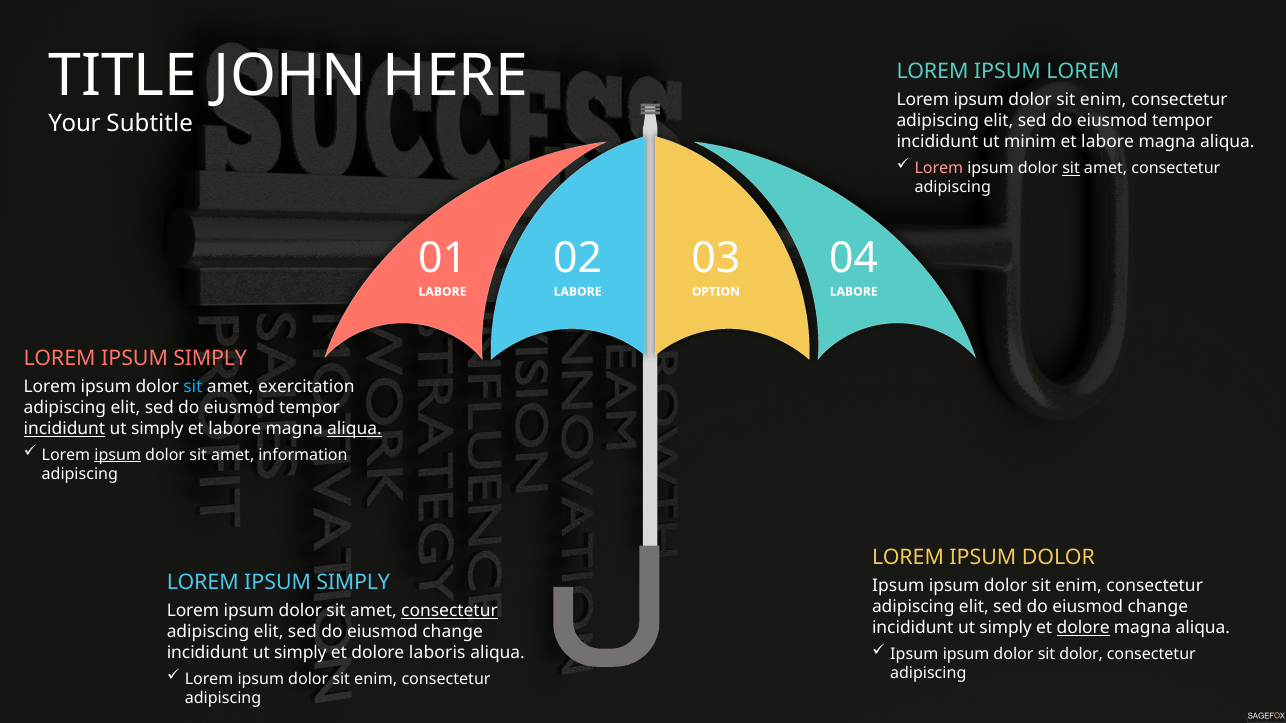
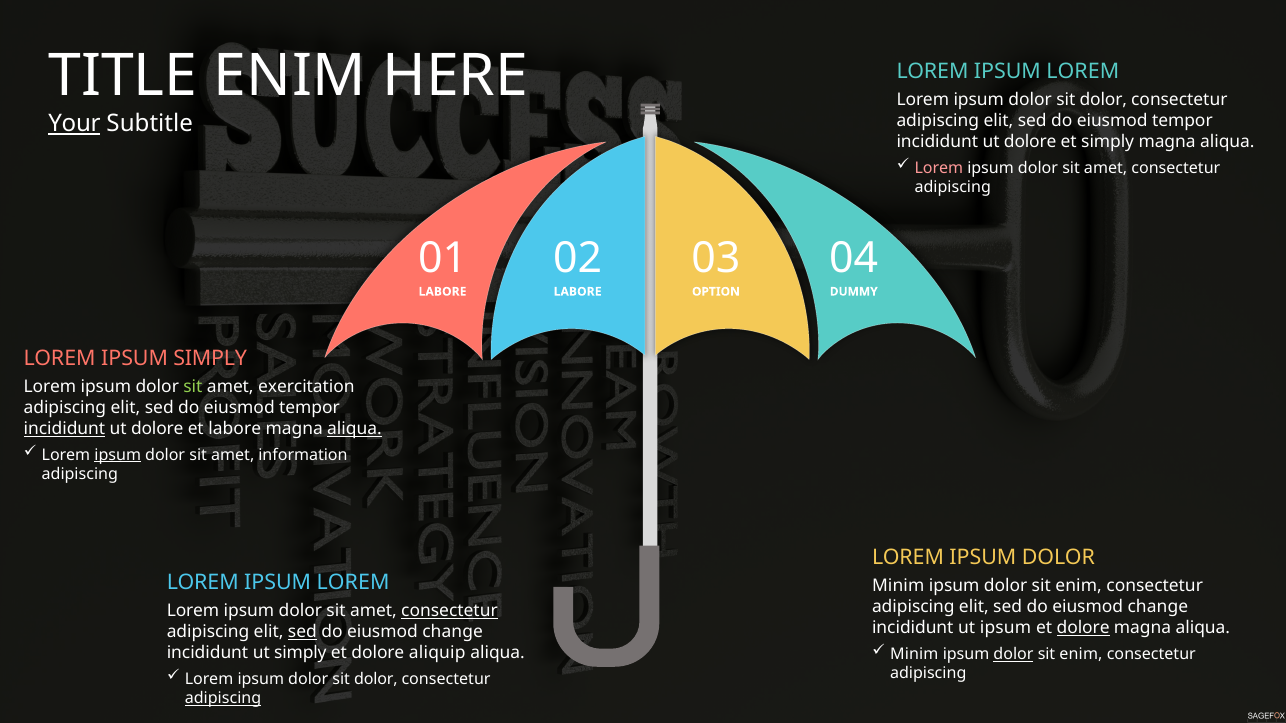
TITLE JOHN: JOHN -> ENIM (290, 76)
enim: enim -> dolor (1103, 100)
Your underline: none -> present (74, 124)
minim: minim -> dolore (1030, 142)
labore: labore -> simply (1108, 142)
sit underline: present -> none (1071, 168)
LABORE: LABORE -> DUMMY (854, 292)
sit colour: light blue -> light green (193, 387)
simply: simply -> dolore (157, 429)
SIMPLY: SIMPLY -> LOREM (353, 582)
Ipsum: Ipsum -> Minim (898, 586)
simply: simply -> ipsum (1006, 628)
sed underline: none -> present (302, 632)
Ipsum: Ipsum -> Minim (914, 654)
dolor underline: none -> present (1013, 654)
dolor: dolor -> enim (1081, 654)
laboris: laboris -> aliquip (437, 653)
enim: enim -> dolor (376, 679)
adipiscing underline: none -> present (223, 699)
